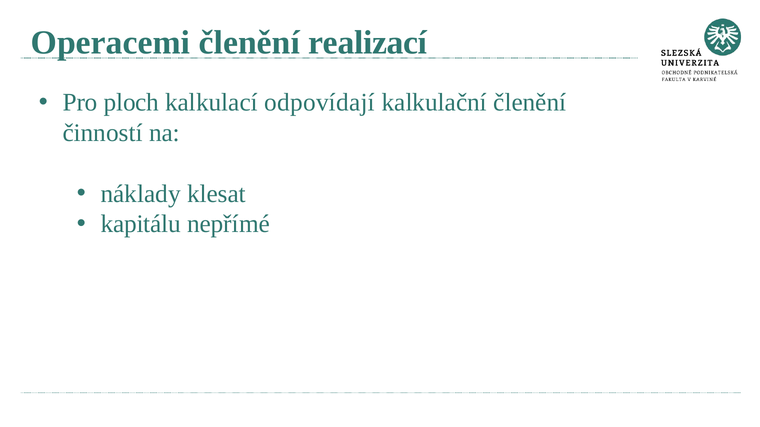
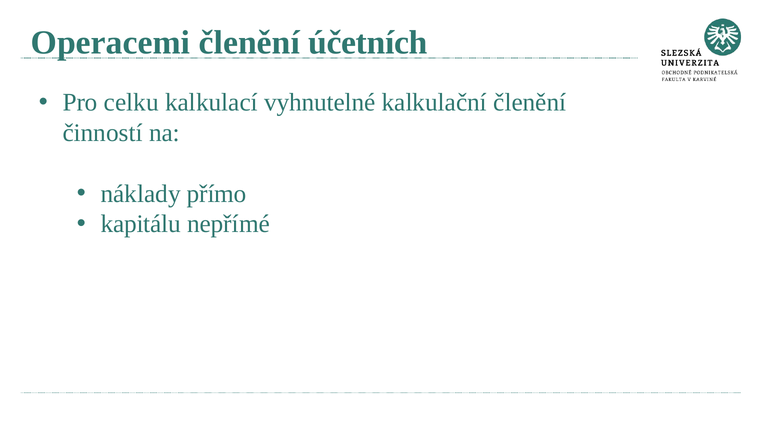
realizací: realizací -> účetních (368, 43)
ploch: ploch -> celku (131, 103)
odpovídají: odpovídají -> vyhnutelné (320, 103)
klesat: klesat -> přímo (217, 194)
